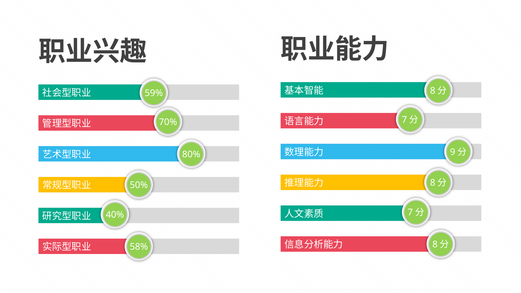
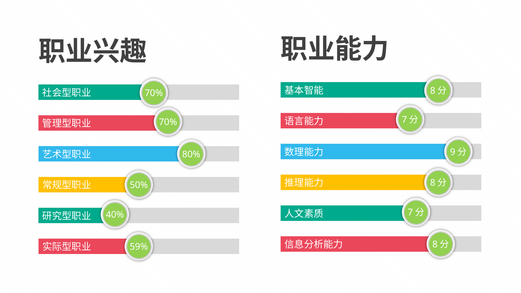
59%: 59% -> 70% (154, 93)
58%: 58% -> 59% (139, 247)
